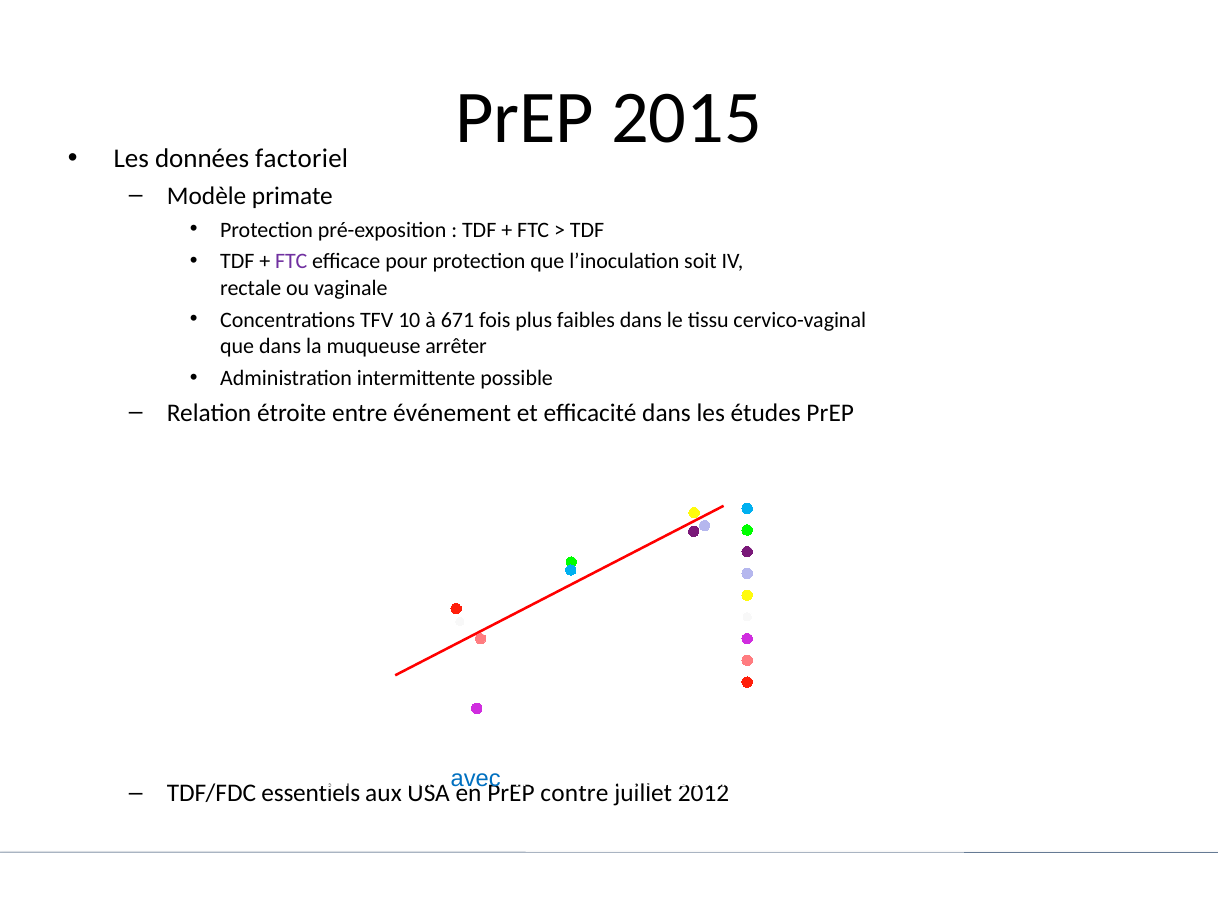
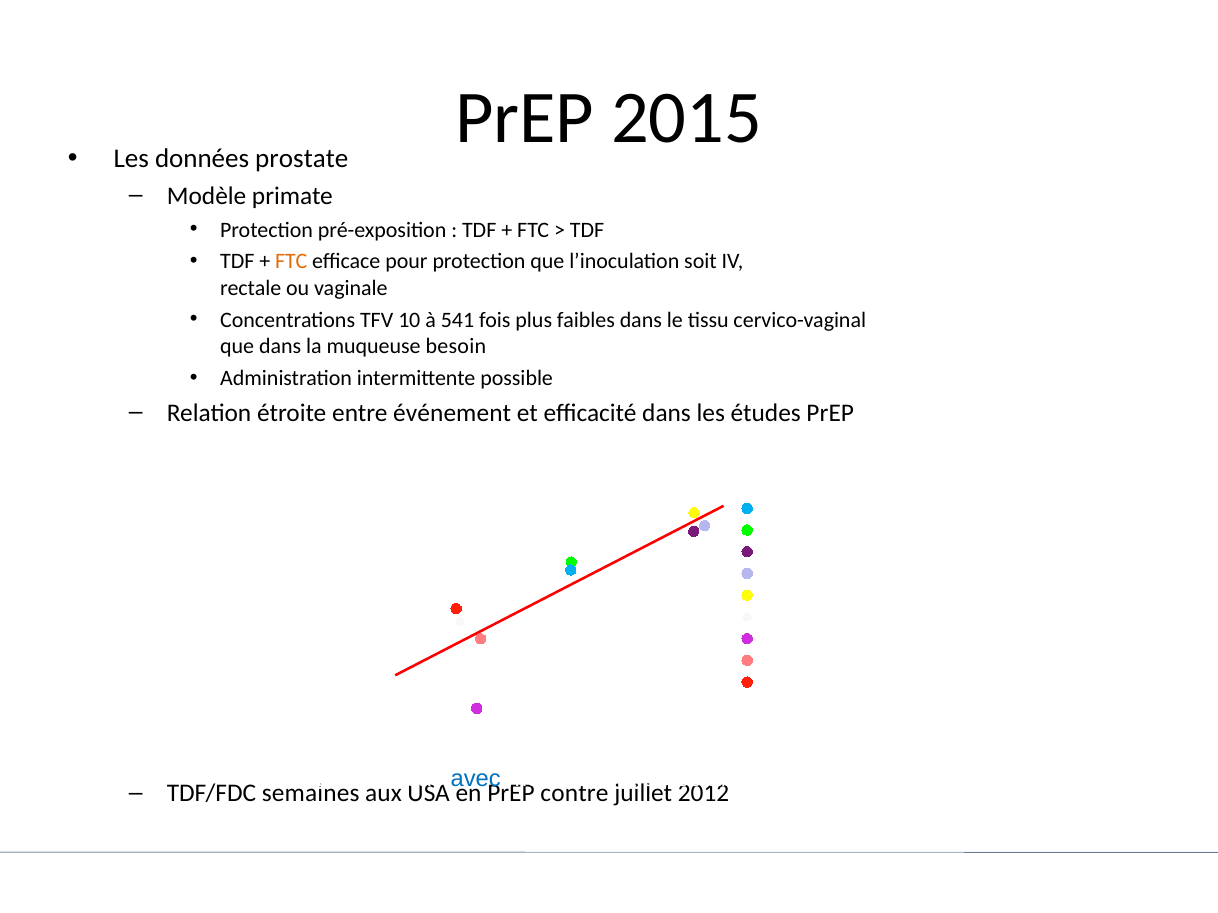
factoriel: factoriel -> prostate (302, 159)
FTC colour: purple -> orange (291, 262)
671: 671 -> 541 (458, 320)
arrêter: arrêter -> besoin (456, 346)
essentiels: essentiels -> semaines (311, 794)
